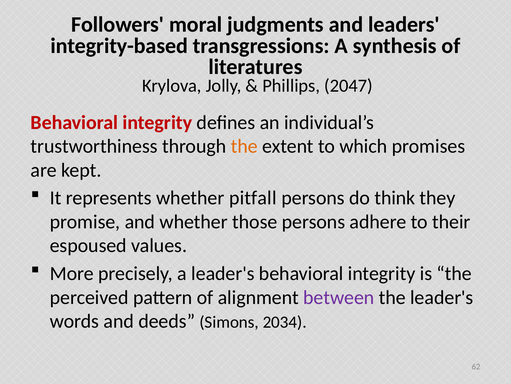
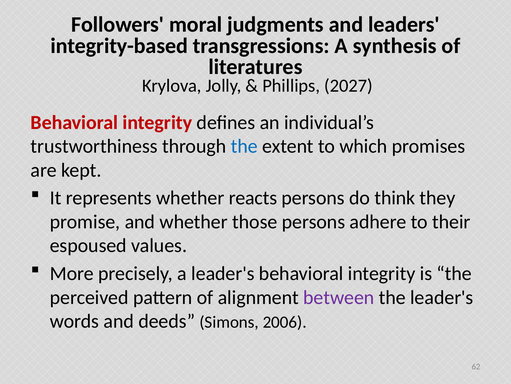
2047: 2047 -> 2027 (348, 86)
the colour: orange -> blue (244, 146)
pitfall: pitfall -> reacts (253, 198)
2034: 2034 -> 2006 (285, 322)
